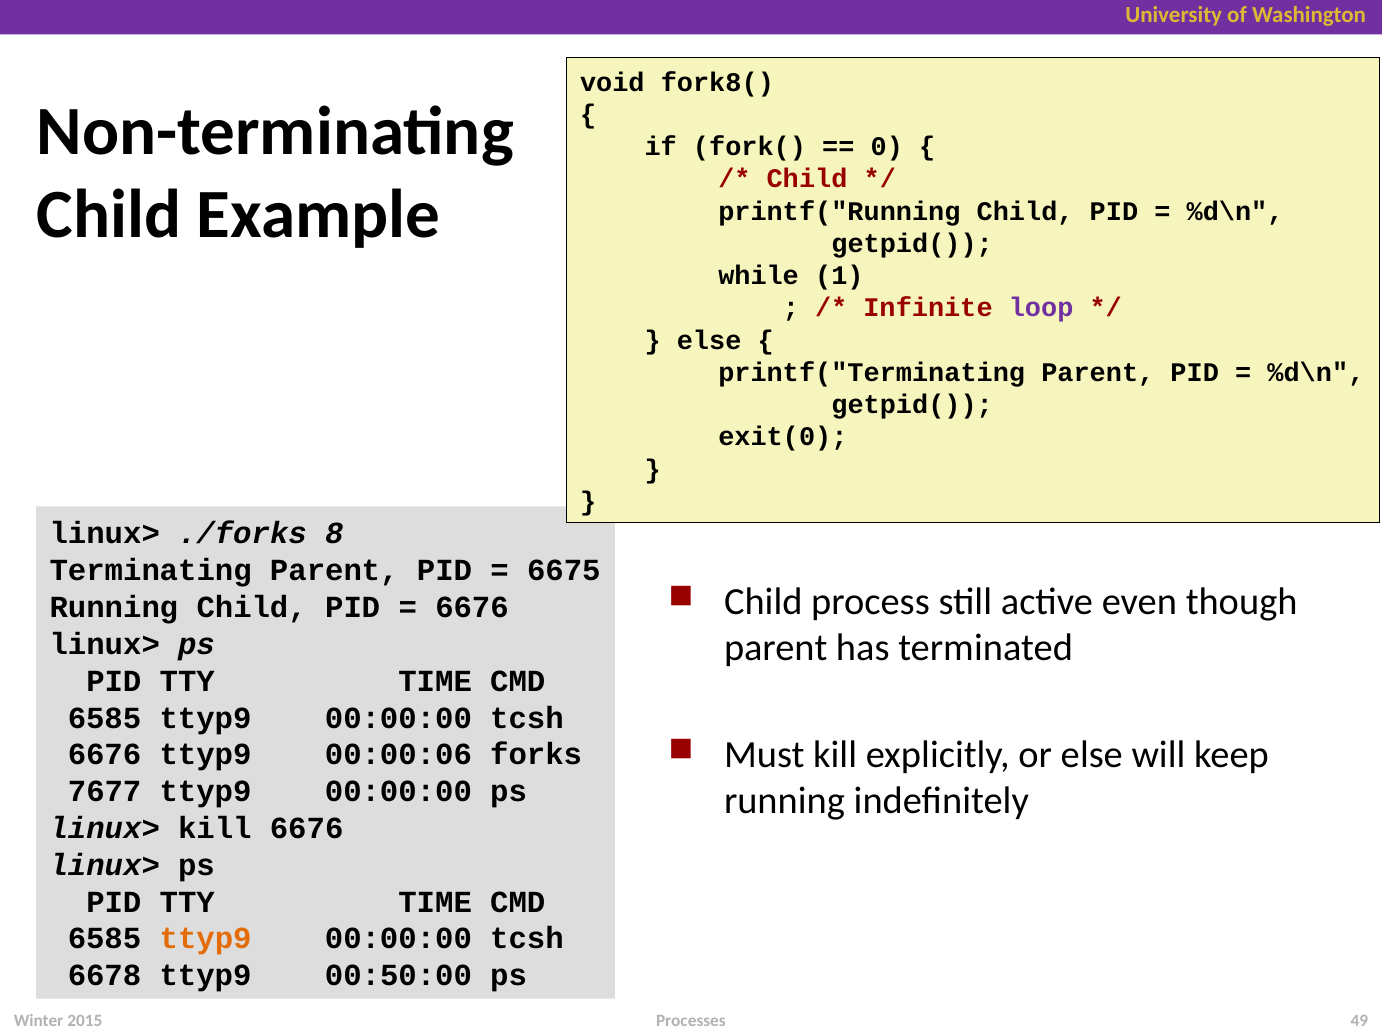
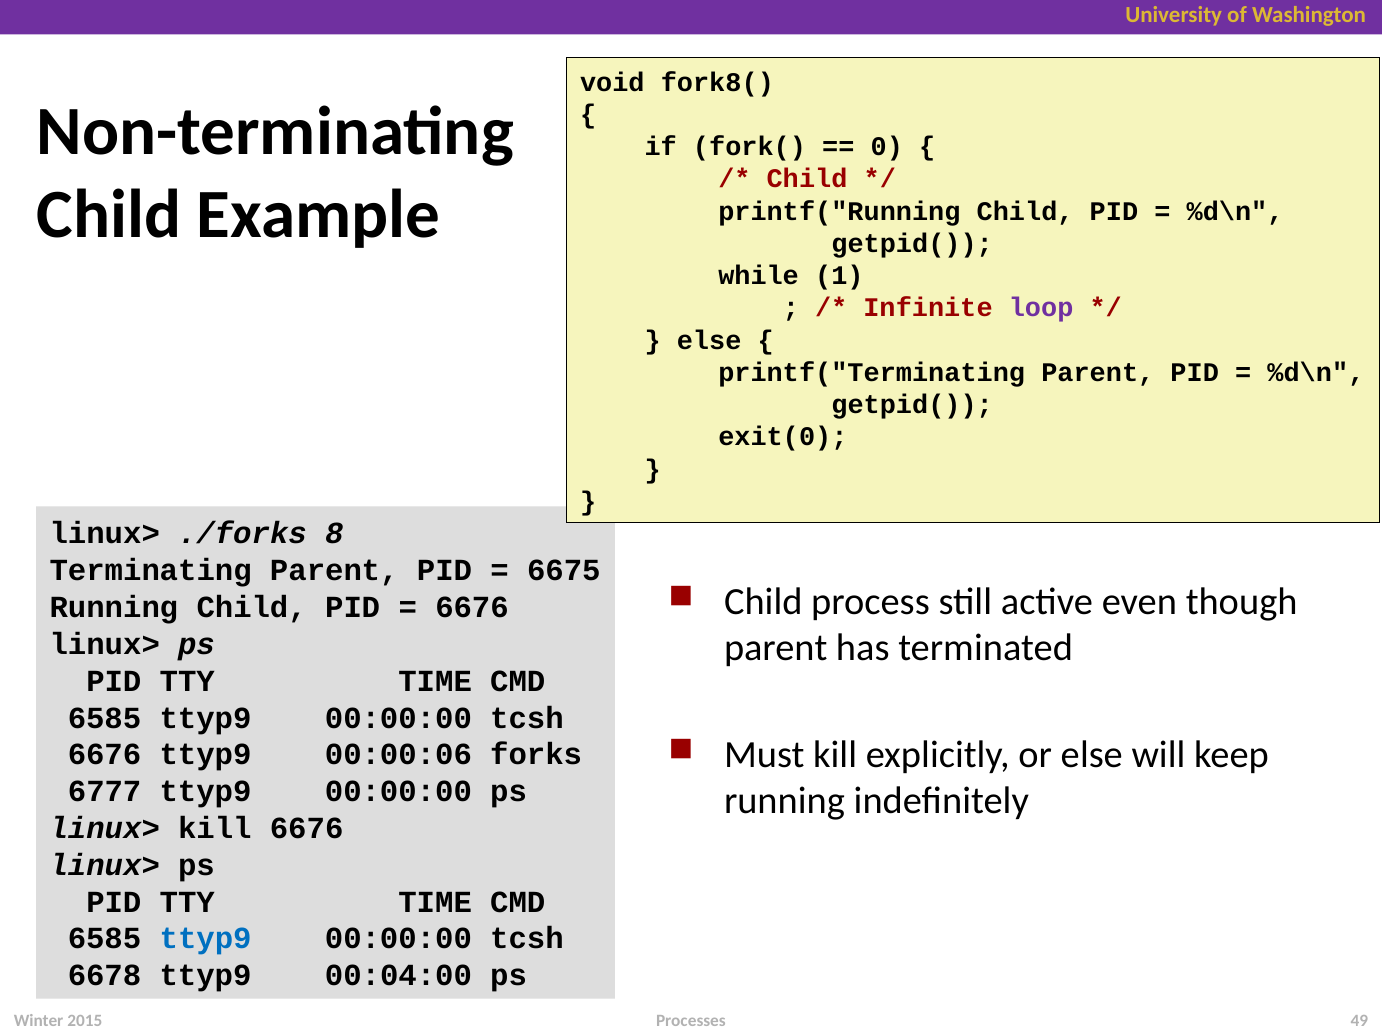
7677: 7677 -> 6777 (105, 792)
ttyp9 colour: orange -> blue (206, 939)
00:50:00: 00:50:00 -> 00:04:00 (398, 976)
